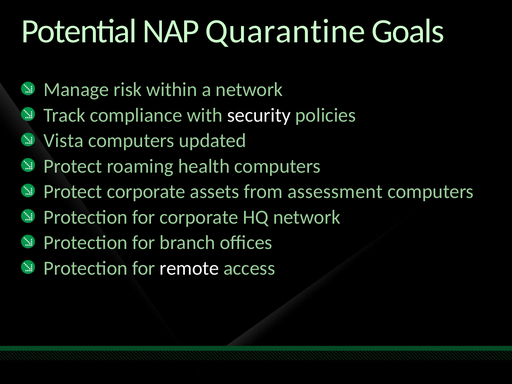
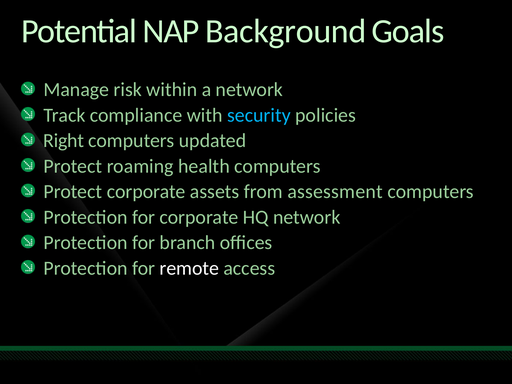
Quarantine: Quarantine -> Background (286, 31)
security colour: white -> light blue (259, 115)
Vista: Vista -> Right (64, 141)
